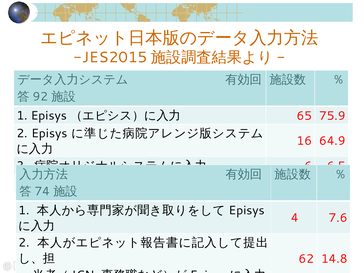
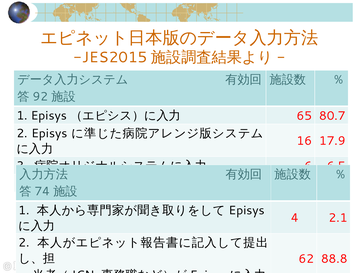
75.9: 75.9 -> 80.7 (332, 116)
64.9: 64.9 -> 17.9 (332, 141)
7.6: 7.6 -> 2.1 (338, 218)
14.8: 14.8 -> 88.8 (334, 259)
